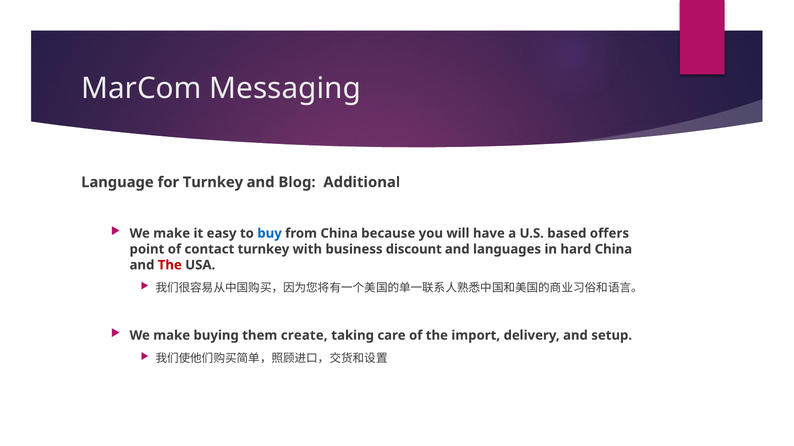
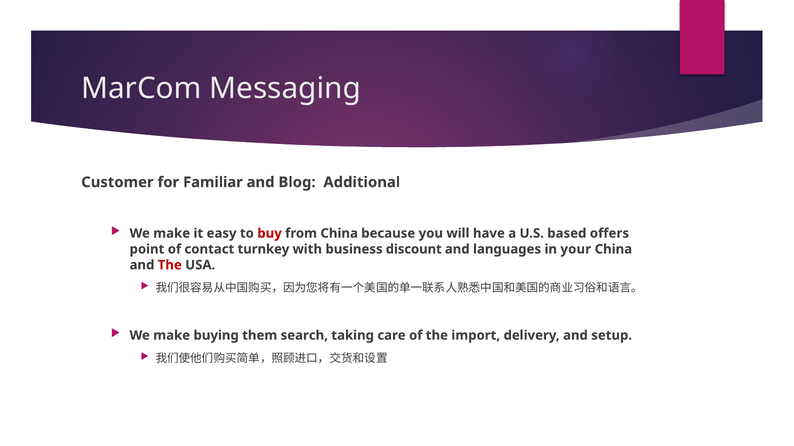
Language: Language -> Customer (117, 183)
for Turnkey: Turnkey -> Familiar (213, 183)
buy colour: blue -> red (270, 234)
hard: hard -> your (576, 249)
create: create -> search (304, 336)
